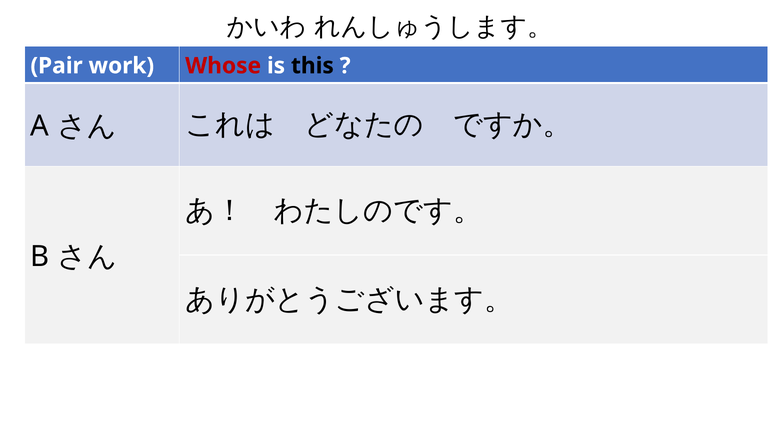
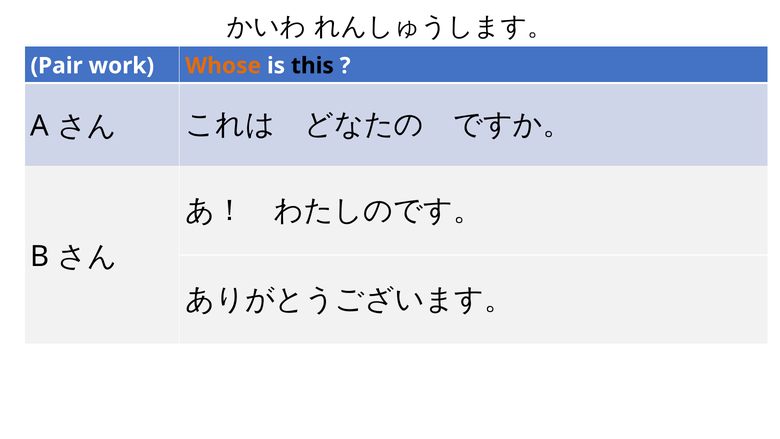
Whose colour: red -> orange (223, 66)
